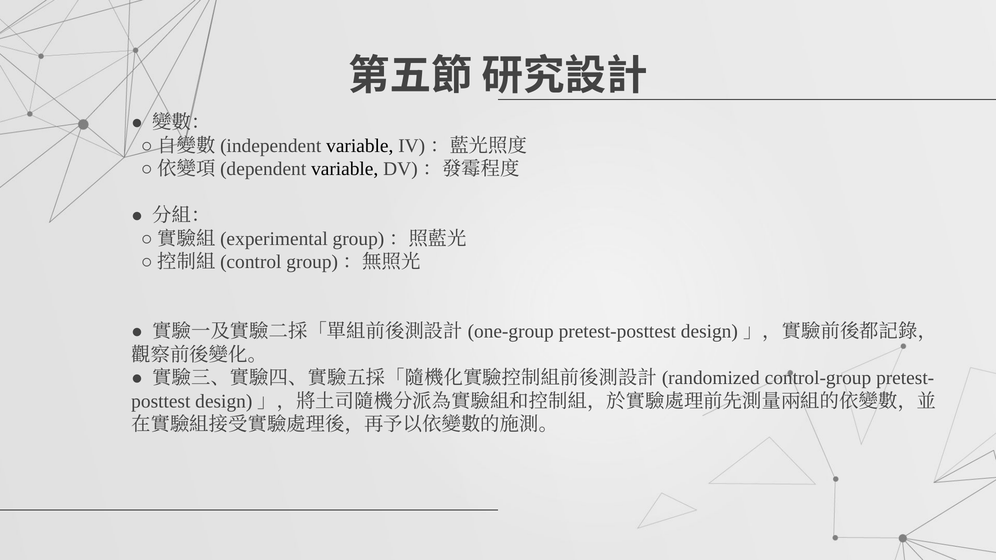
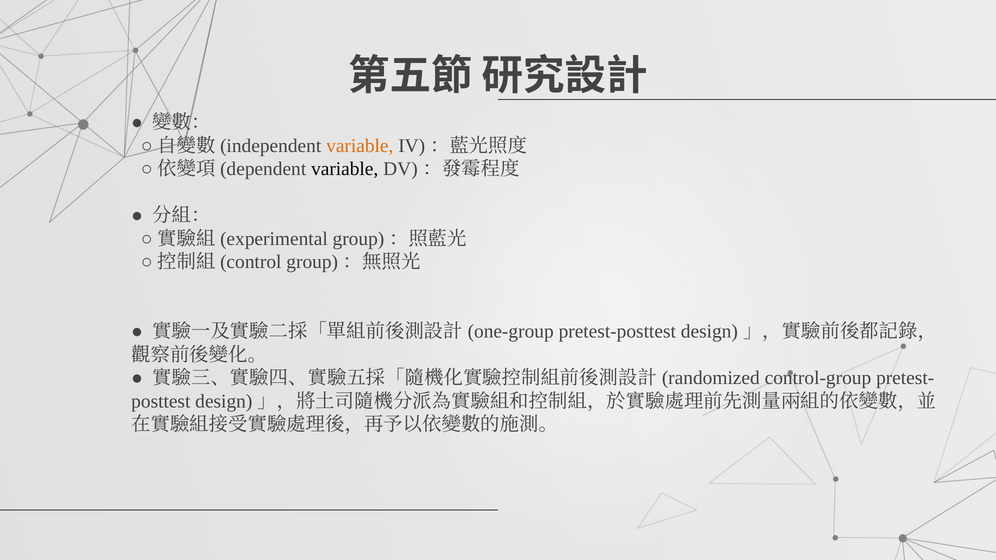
variable colour: black -> orange (360, 146)
